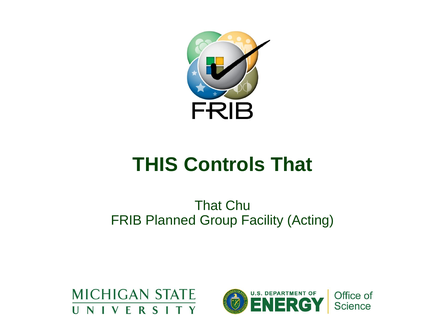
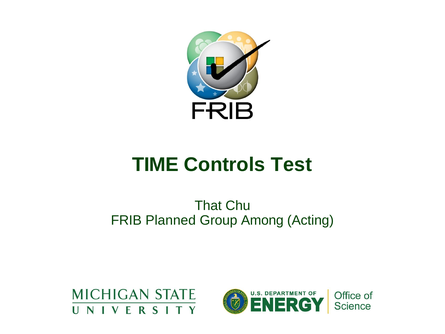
THIS: THIS -> TIME (155, 165)
Controls That: That -> Test (291, 165)
Facility: Facility -> Among (262, 220)
